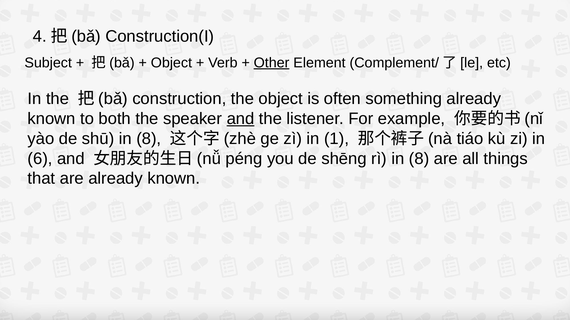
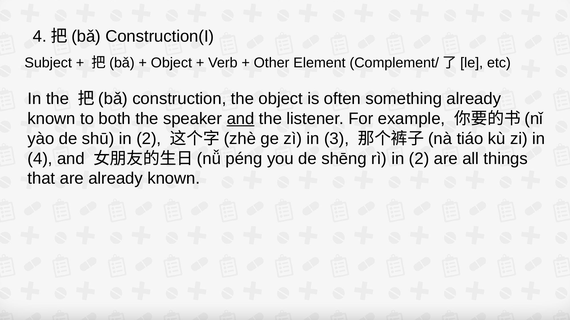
Other underline: present -> none (272, 63)
shū in 8: 8 -> 2 (149, 139)
1: 1 -> 3 (337, 139)
6: 6 -> 4 (40, 159)
rì in 8: 8 -> 2 (419, 159)
